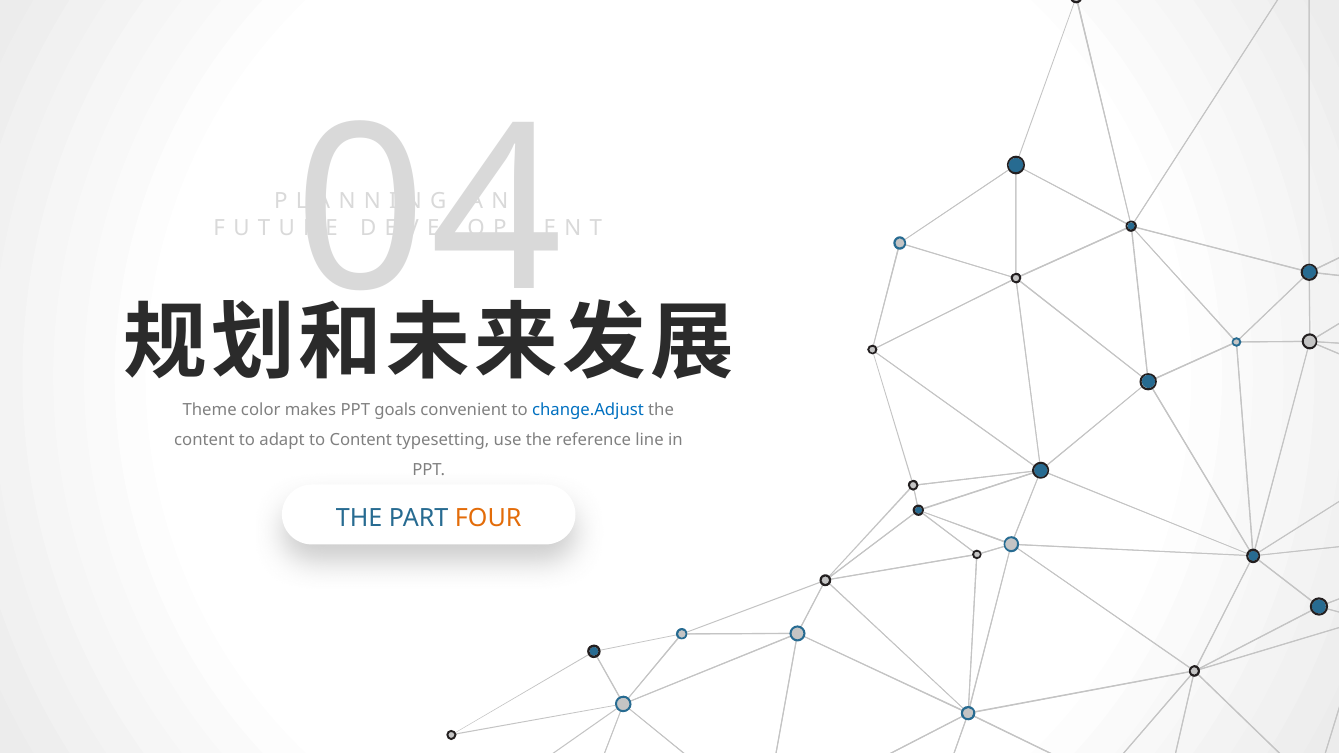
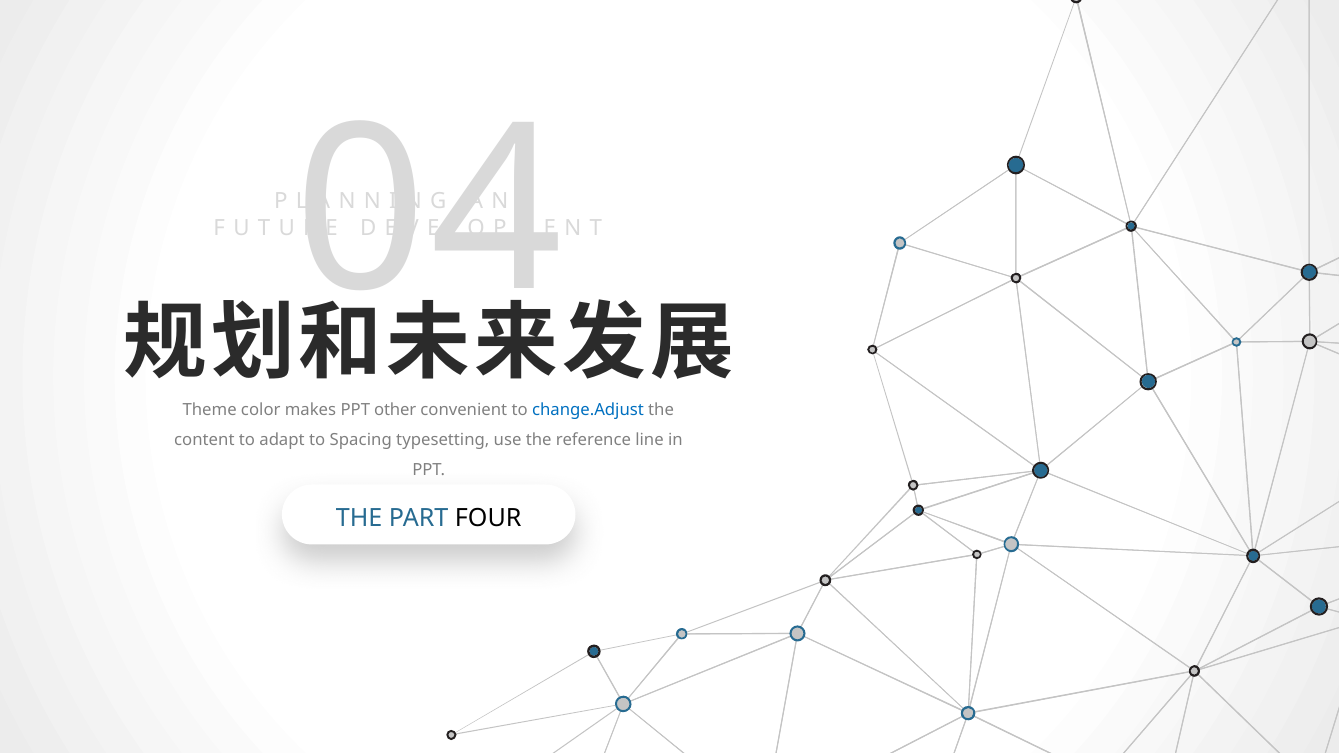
goals: goals -> other (395, 410)
to Content: Content -> Spacing (361, 440)
FOUR colour: orange -> black (488, 518)
